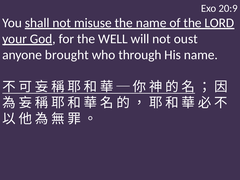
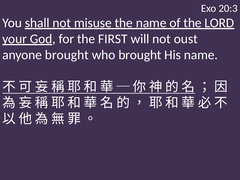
20:9: 20:9 -> 20:3 (228, 8)
WELL: WELL -> FIRST (113, 39)
who through: through -> brought (140, 55)
